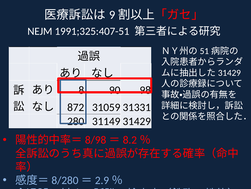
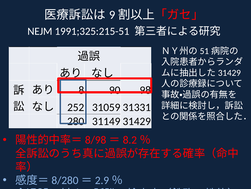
1991;325:407-51: 1991;325:407-51 -> 1991;325:215-51 (92, 31)
872: 872 -> 252 (76, 107)
